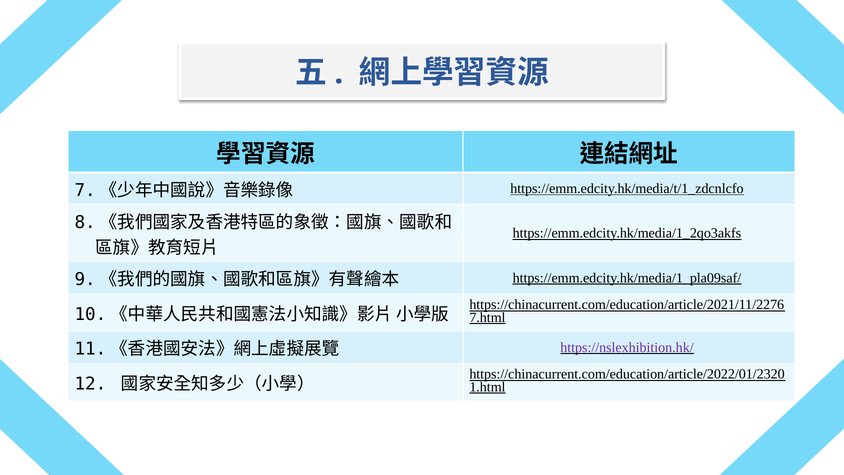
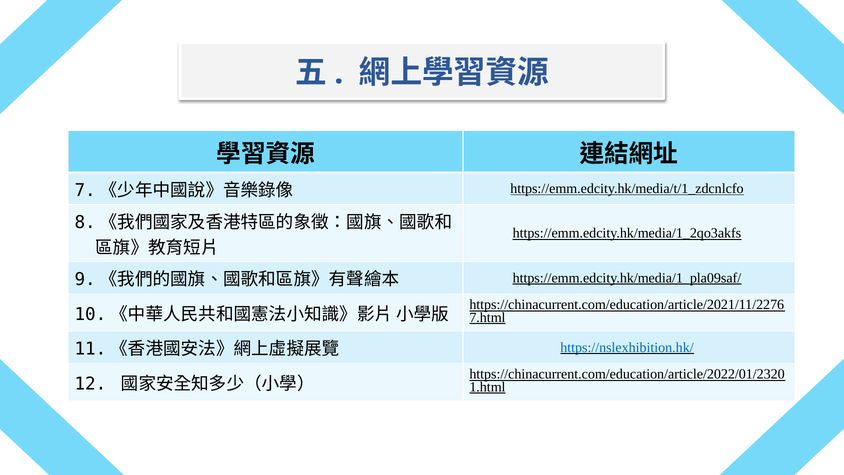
https://nslexhibition.hk/ colour: purple -> blue (627, 347)
